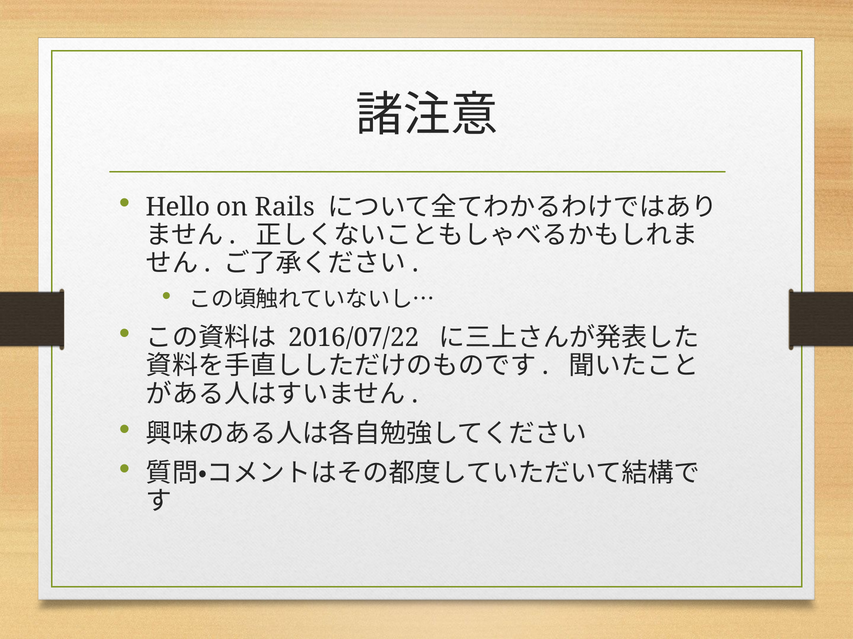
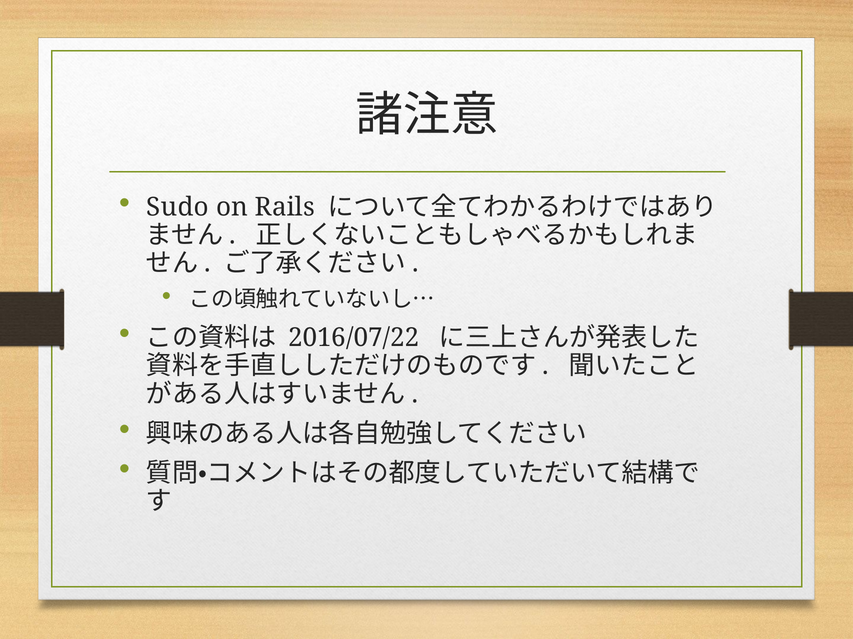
Hello: Hello -> Sudo (178, 207)
